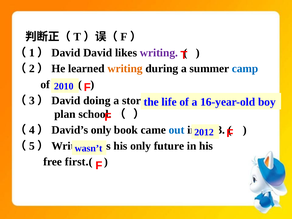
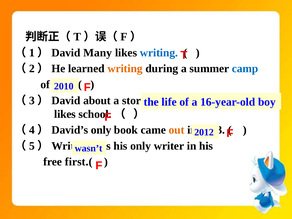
David: David -> Many (98, 53)
writing colour: purple -> blue (159, 53)
doing: doing -> about (97, 100)
plan: plan -> likes (65, 114)
out colour: blue -> orange (177, 130)
future: future -> writer (169, 146)
